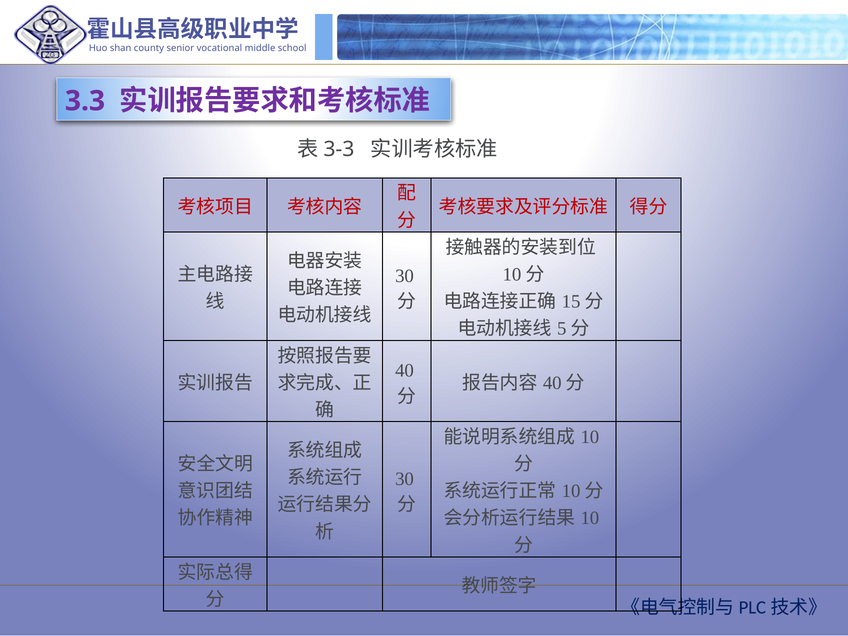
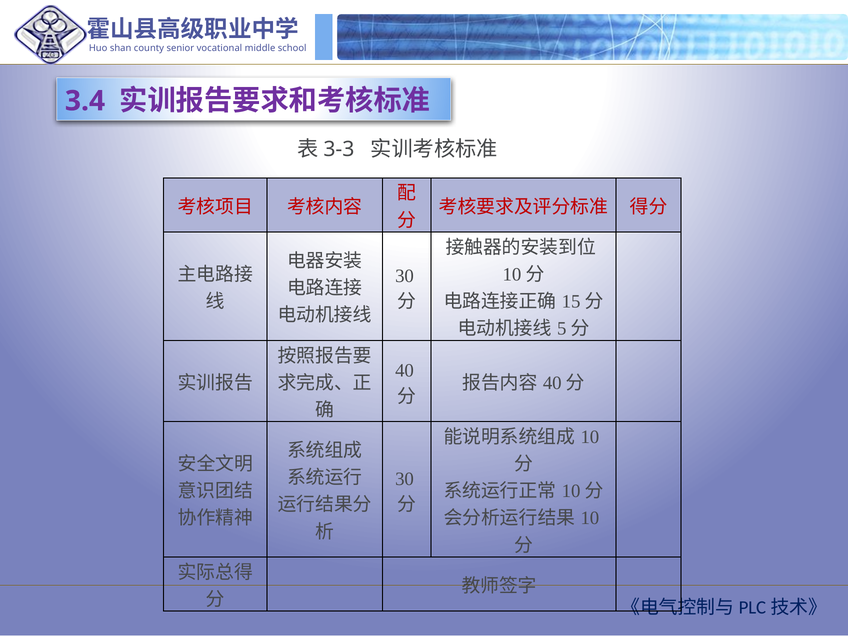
3.3: 3.3 -> 3.4 (85, 101)
